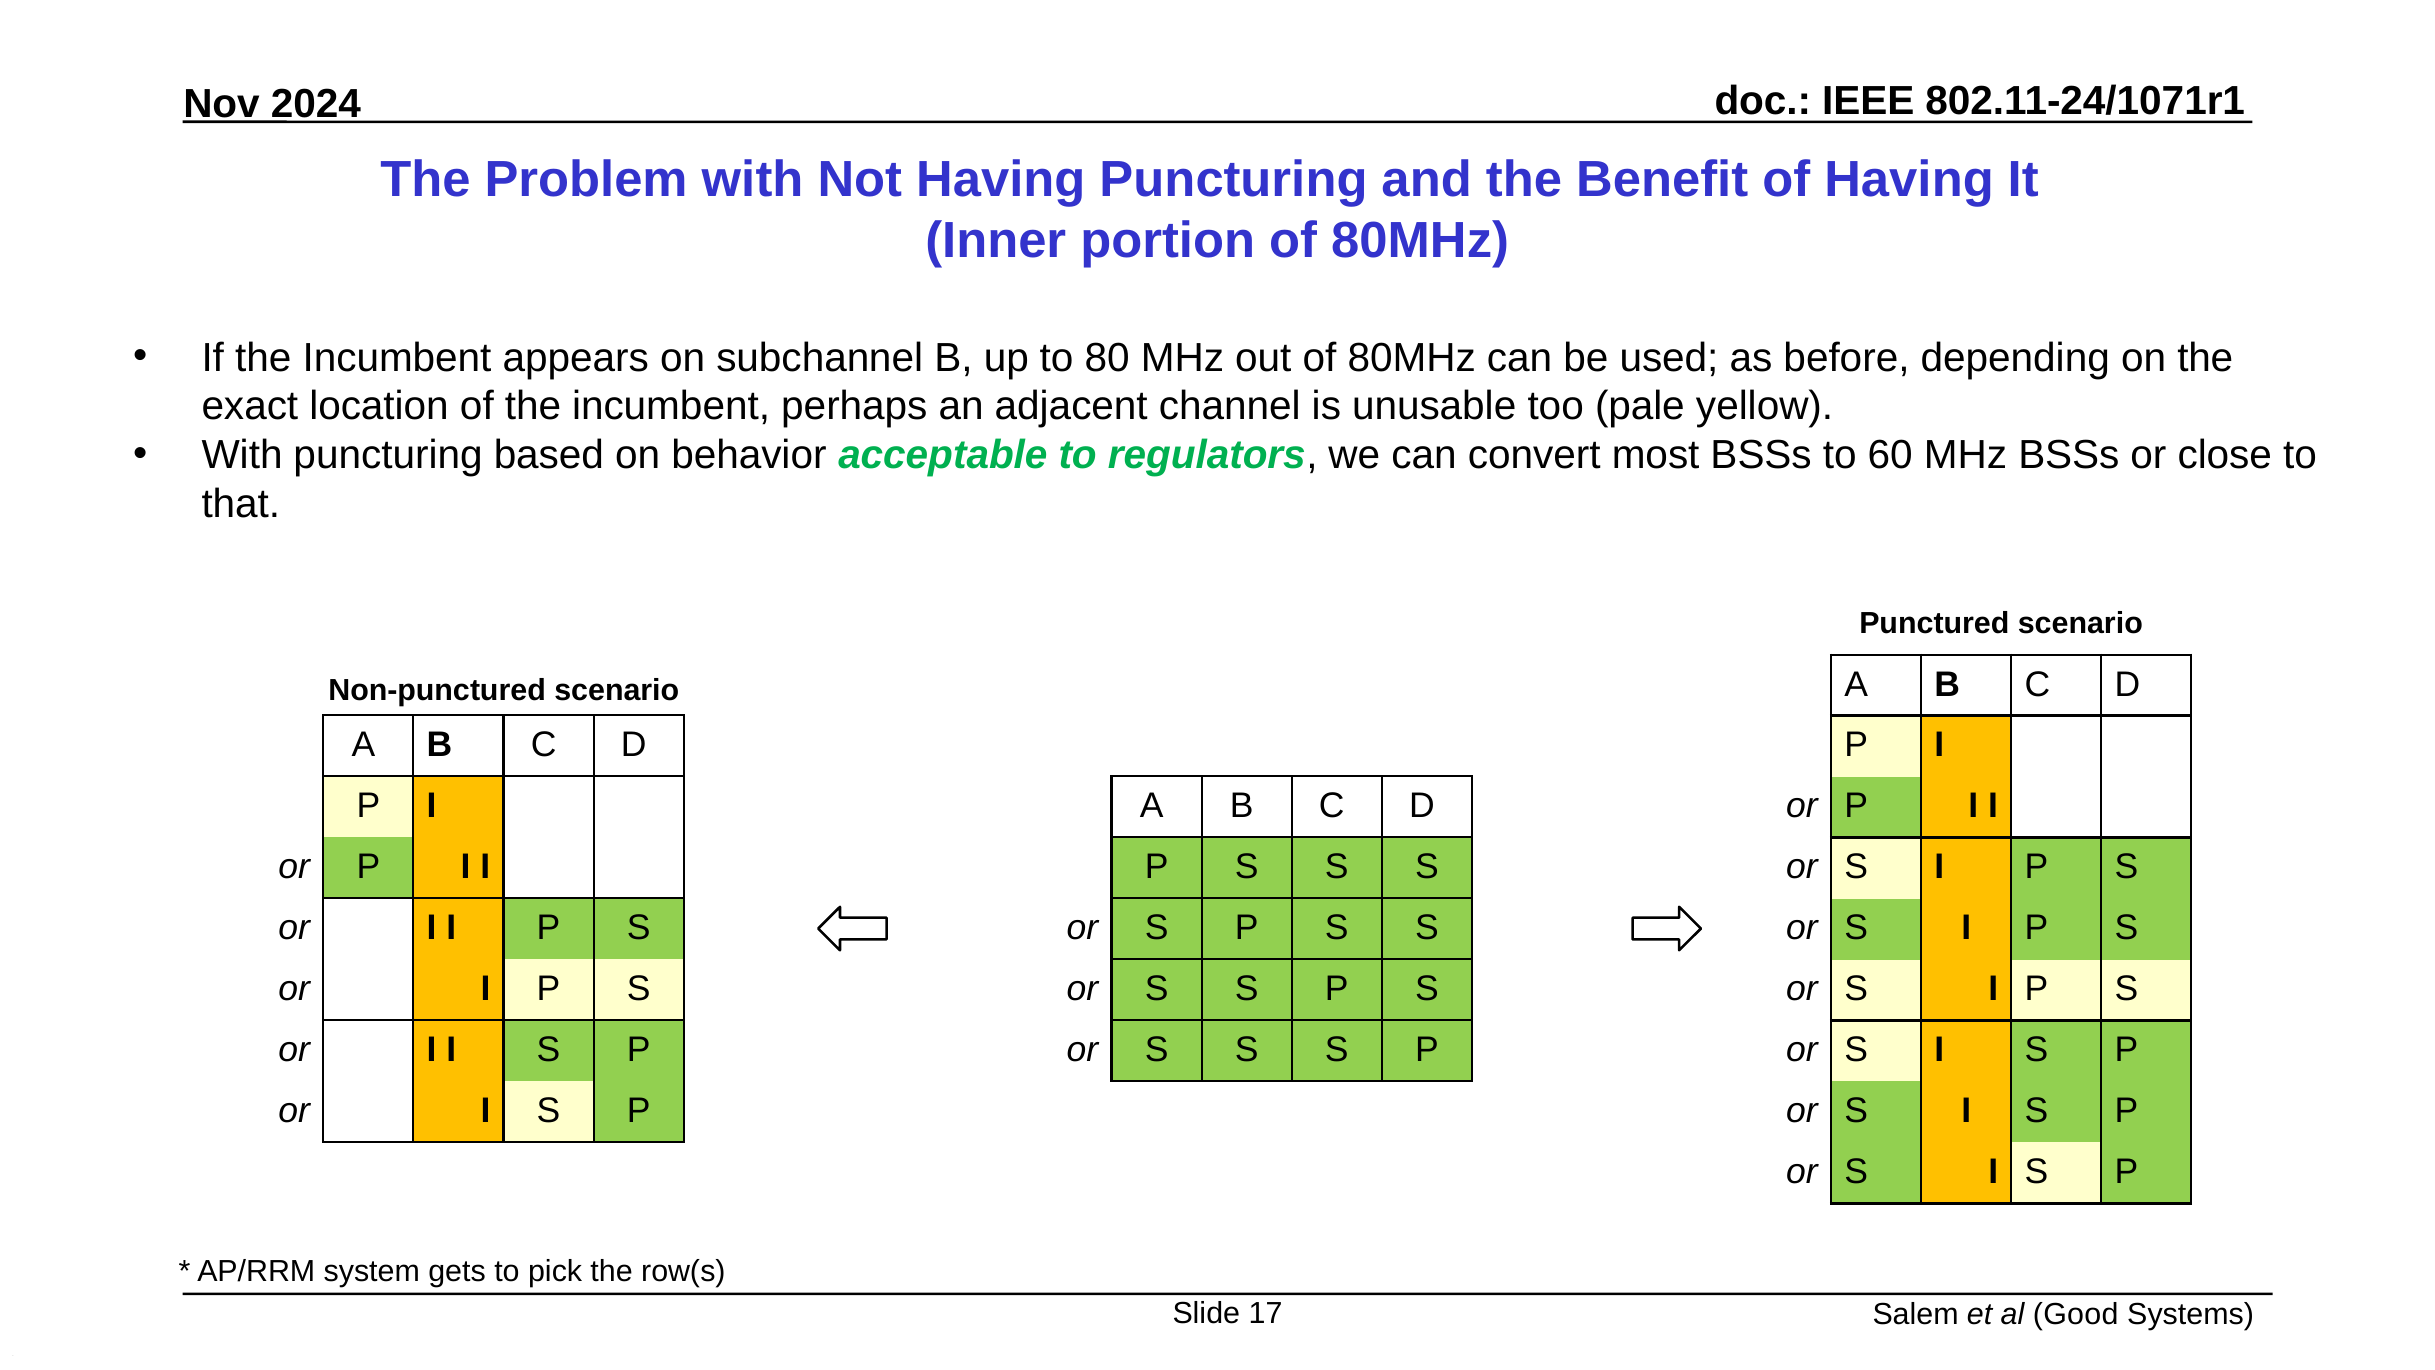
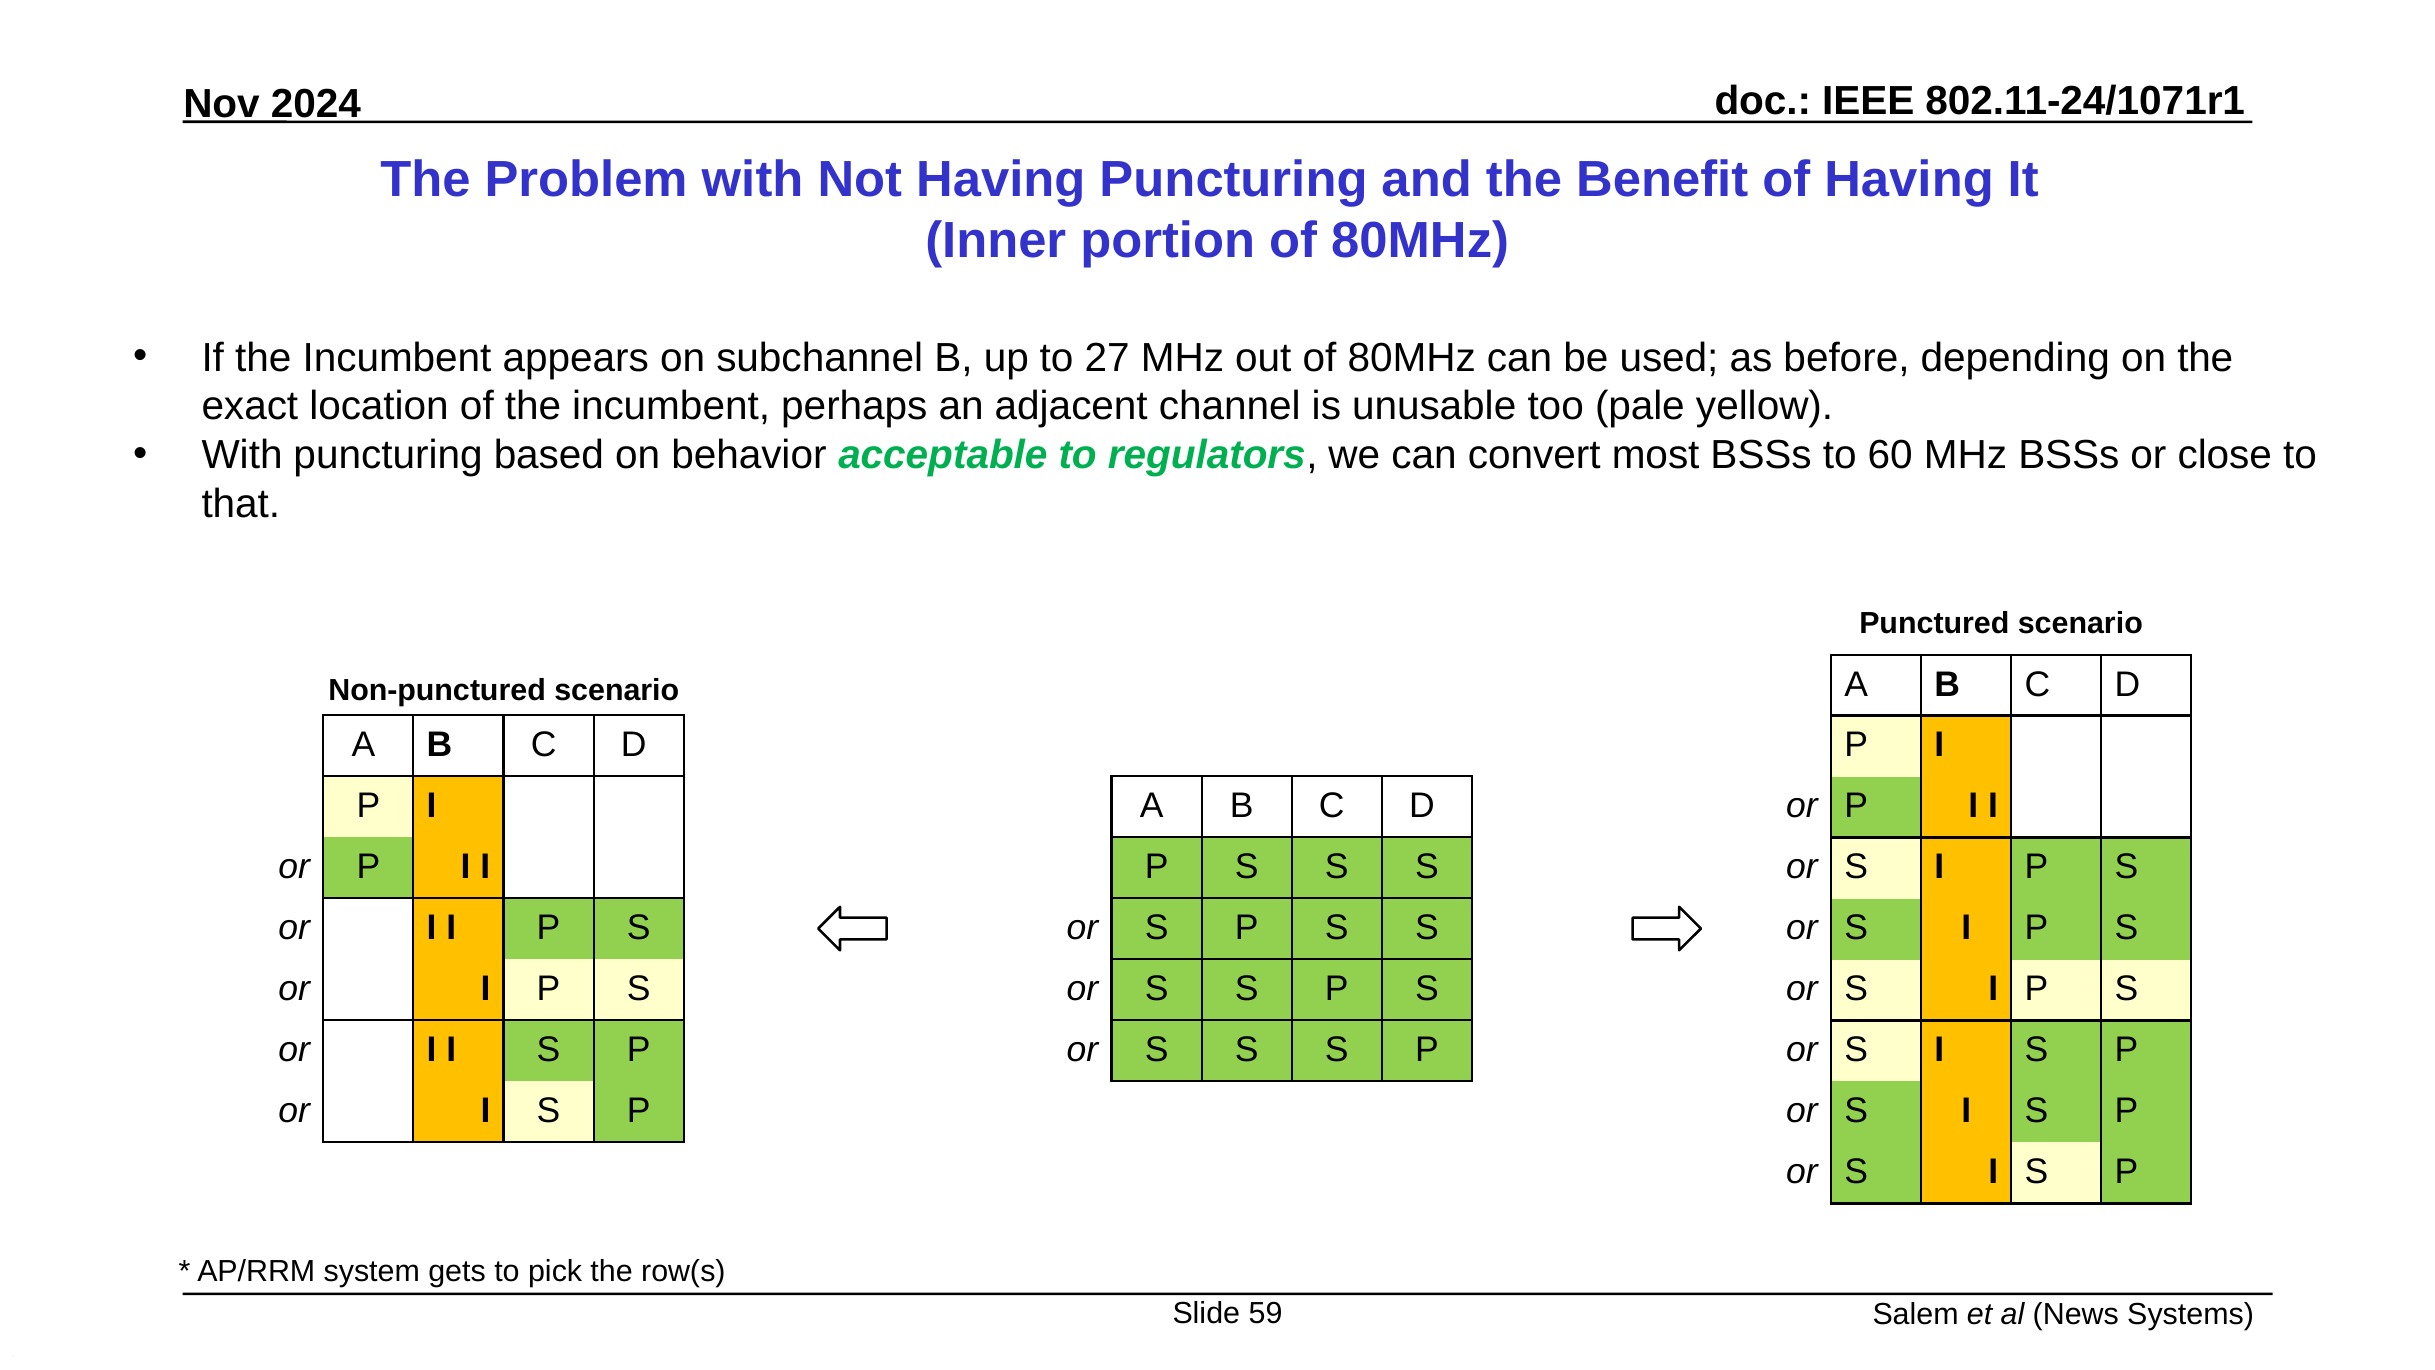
80: 80 -> 27 (1107, 358)
17: 17 -> 59 (1266, 1314)
Good: Good -> News (2076, 1314)
